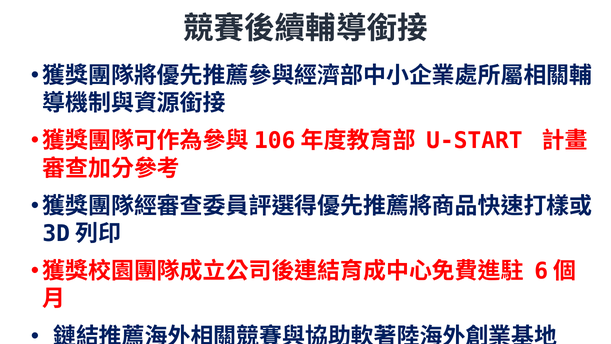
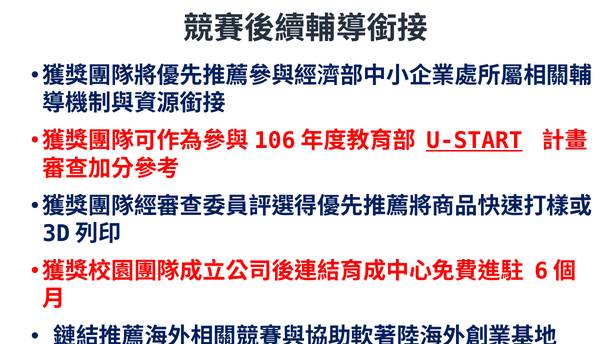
U-START underline: none -> present (474, 141)
